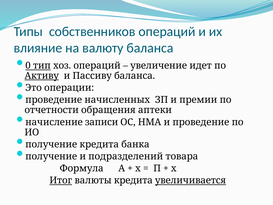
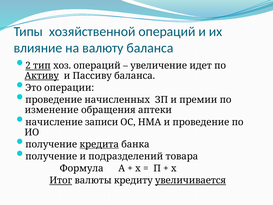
собственников: собственников -> хозяйственной (92, 32)
0: 0 -> 2 (28, 65)
отчетности: отчетности -> изменение (52, 110)
кредита underline: none -> present (99, 144)
валюты кредита: кредита -> кредиту (133, 180)
